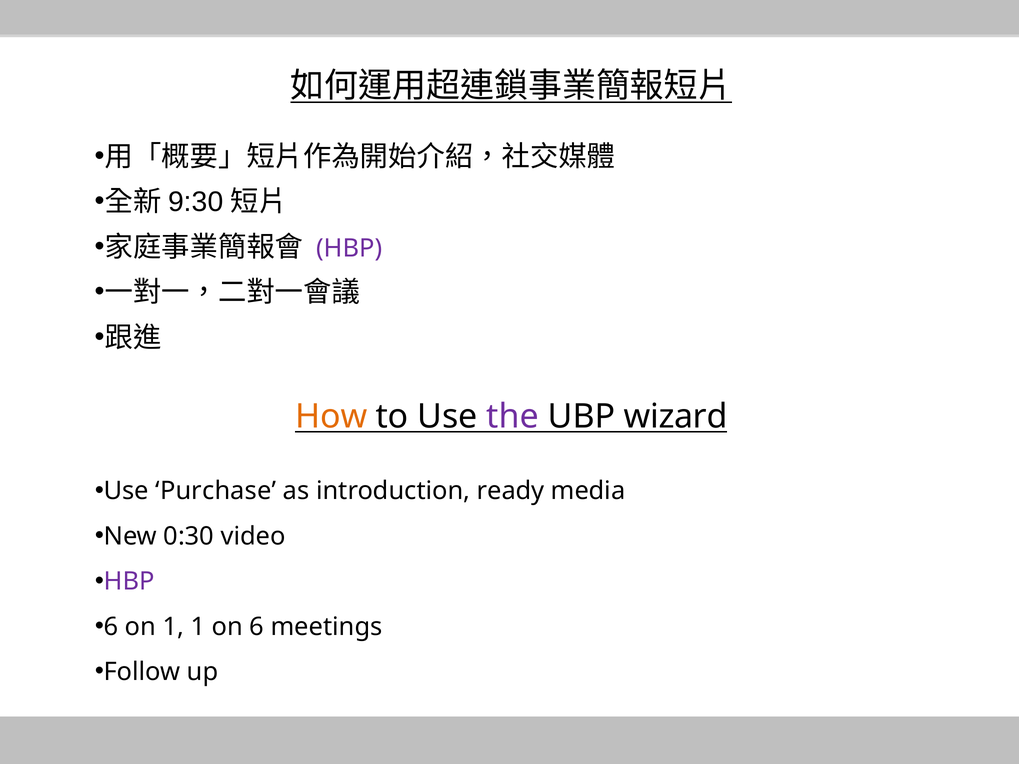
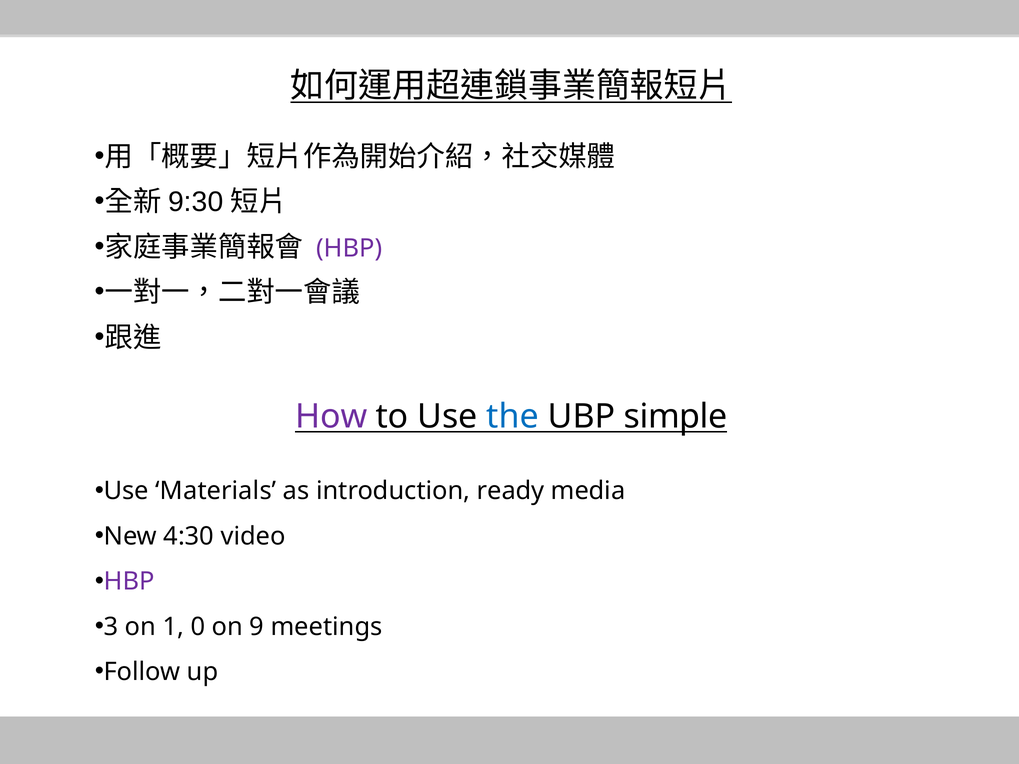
How colour: orange -> purple (331, 416)
the colour: purple -> blue (513, 416)
wizard: wizard -> simple (676, 416)
Purchase: Purchase -> Materials (216, 491)
0:30: 0:30 -> 4:30 (189, 536)
6: 6 -> 3 (111, 627)
1 1: 1 -> 0 (198, 627)
on 6: 6 -> 9 (257, 627)
